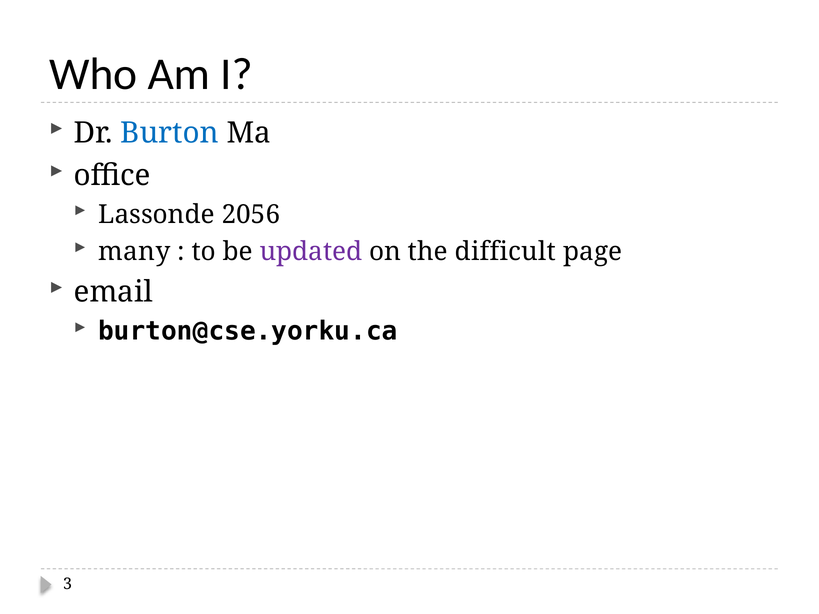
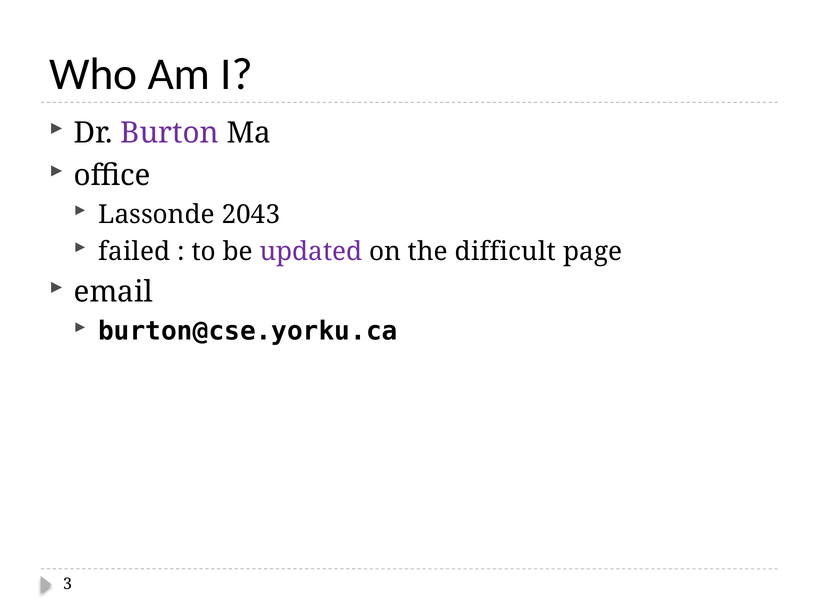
Burton colour: blue -> purple (170, 133)
2056: 2056 -> 2043 (251, 215)
many: many -> failed (134, 252)
